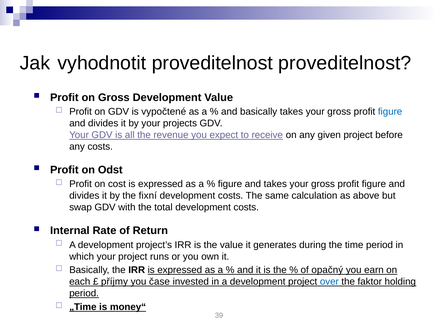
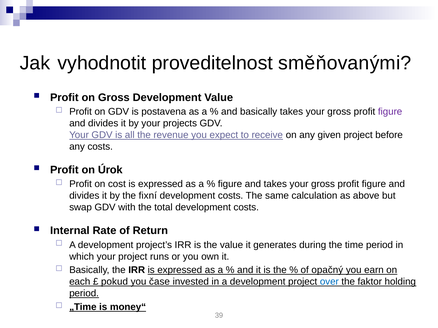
proveditelnost proveditelnost: proveditelnost -> směňovanými (345, 63)
vypočtené: vypočtené -> postavena (164, 112)
figure colour: blue -> purple (390, 112)
Odst: Odst -> Úrok (110, 170)
příjmy: příjmy -> pokud (114, 282)
